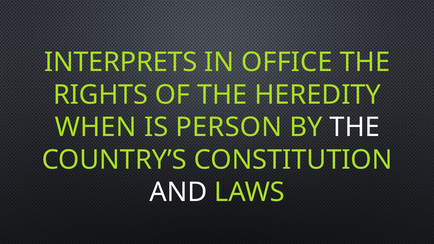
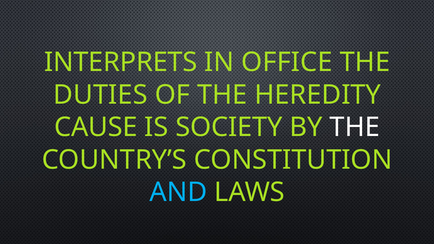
RIGHTS: RIGHTS -> DUTIES (100, 95)
WHEN: WHEN -> CAUSE (96, 127)
PERSON: PERSON -> SOCIETY (229, 127)
AND colour: white -> light blue (178, 192)
